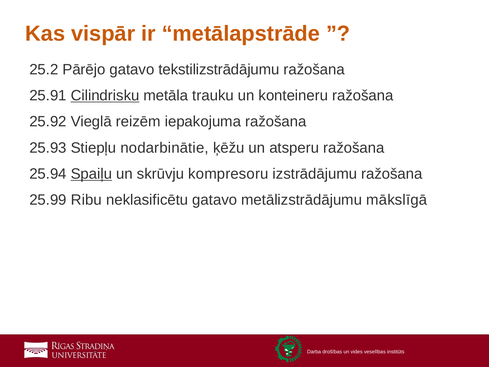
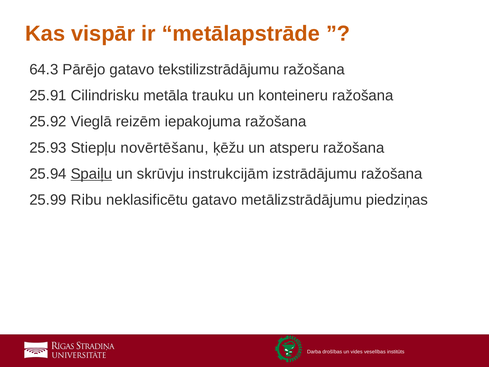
25.2: 25.2 -> 64.3 (44, 69)
Cilindrisku underline: present -> none (105, 96)
nodarbinātie: nodarbinātie -> novērtēšanu (165, 148)
kompresoru: kompresoru -> instrukcijām (228, 174)
mākslīgā: mākslīgā -> piedziņas (397, 200)
